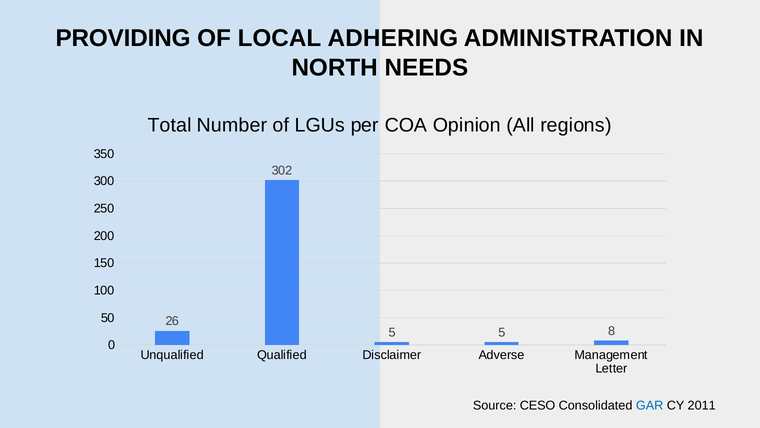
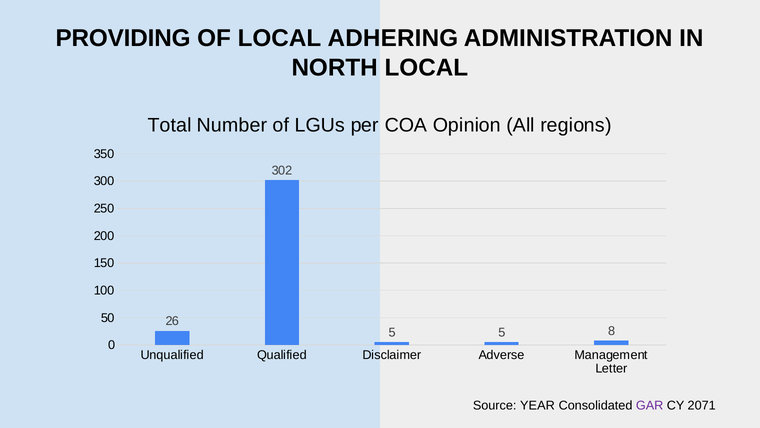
NORTH NEEDS: NEEDS -> LOCAL (426, 67)
CESO: CESO -> YEAR (537, 405)
GAR colour: blue -> purple (650, 405)
2011: 2011 -> 2071 (702, 405)
